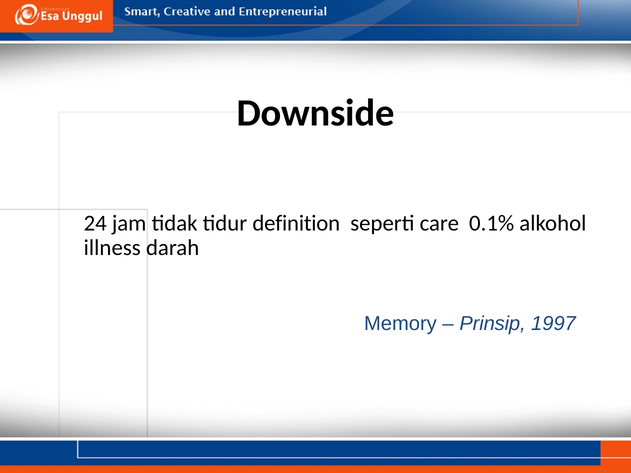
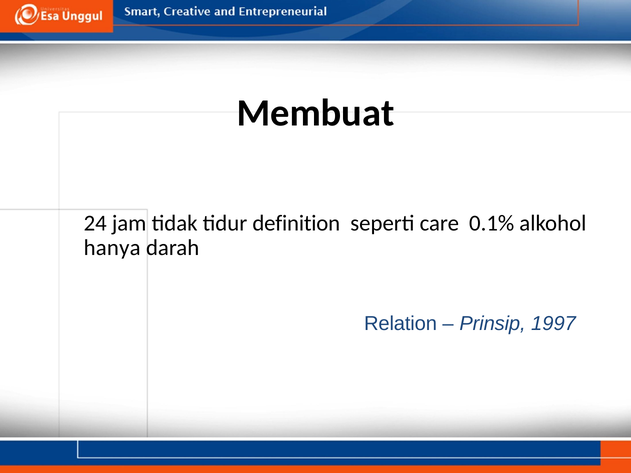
Downside: Downside -> Membuat (316, 113)
illness: illness -> hanya (112, 248)
Memory: Memory -> Relation (401, 324)
